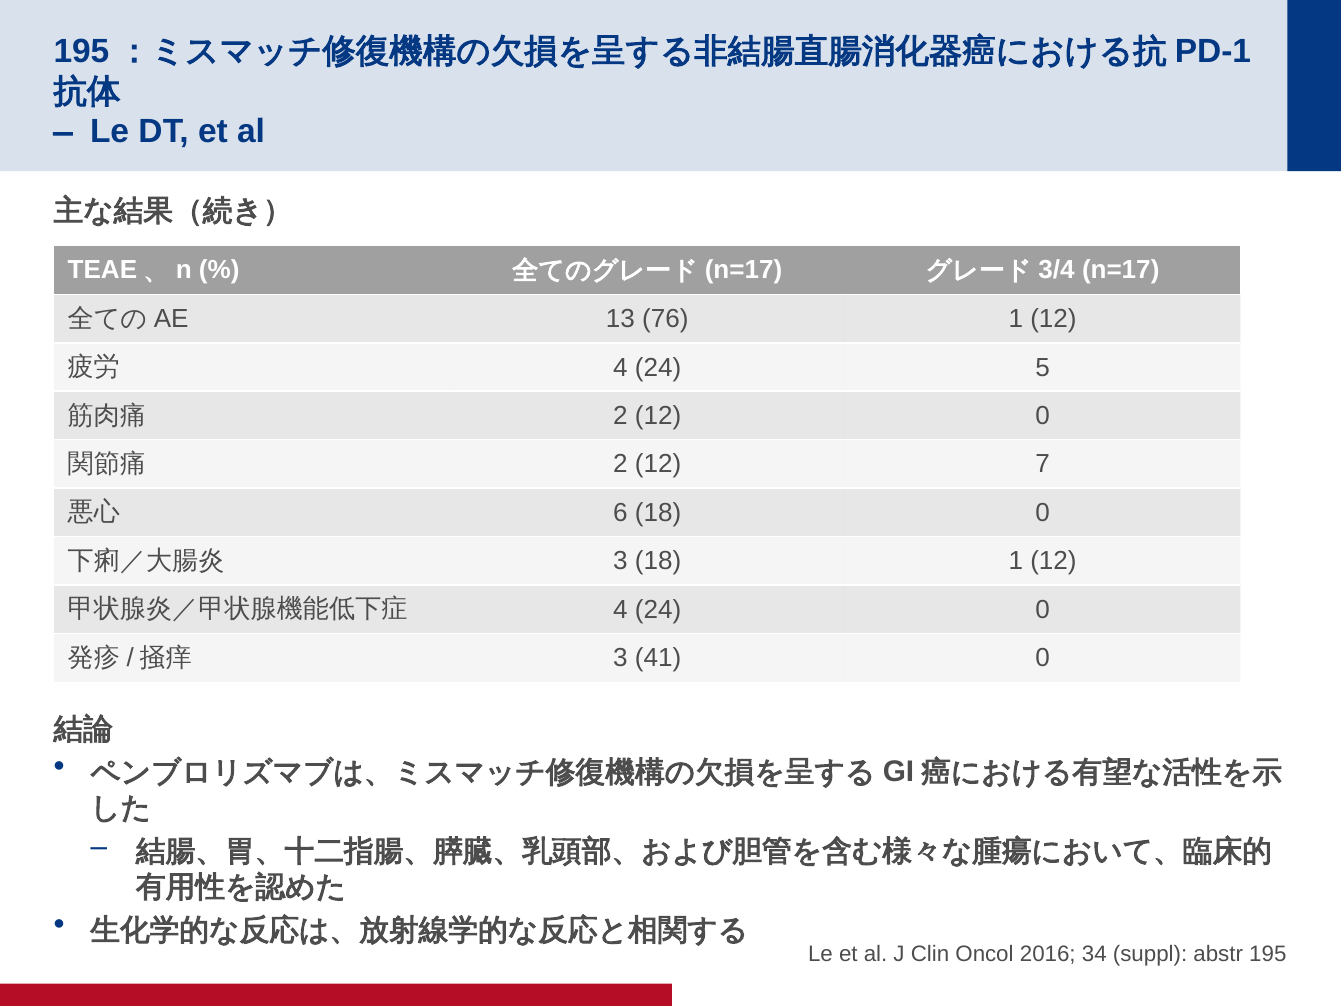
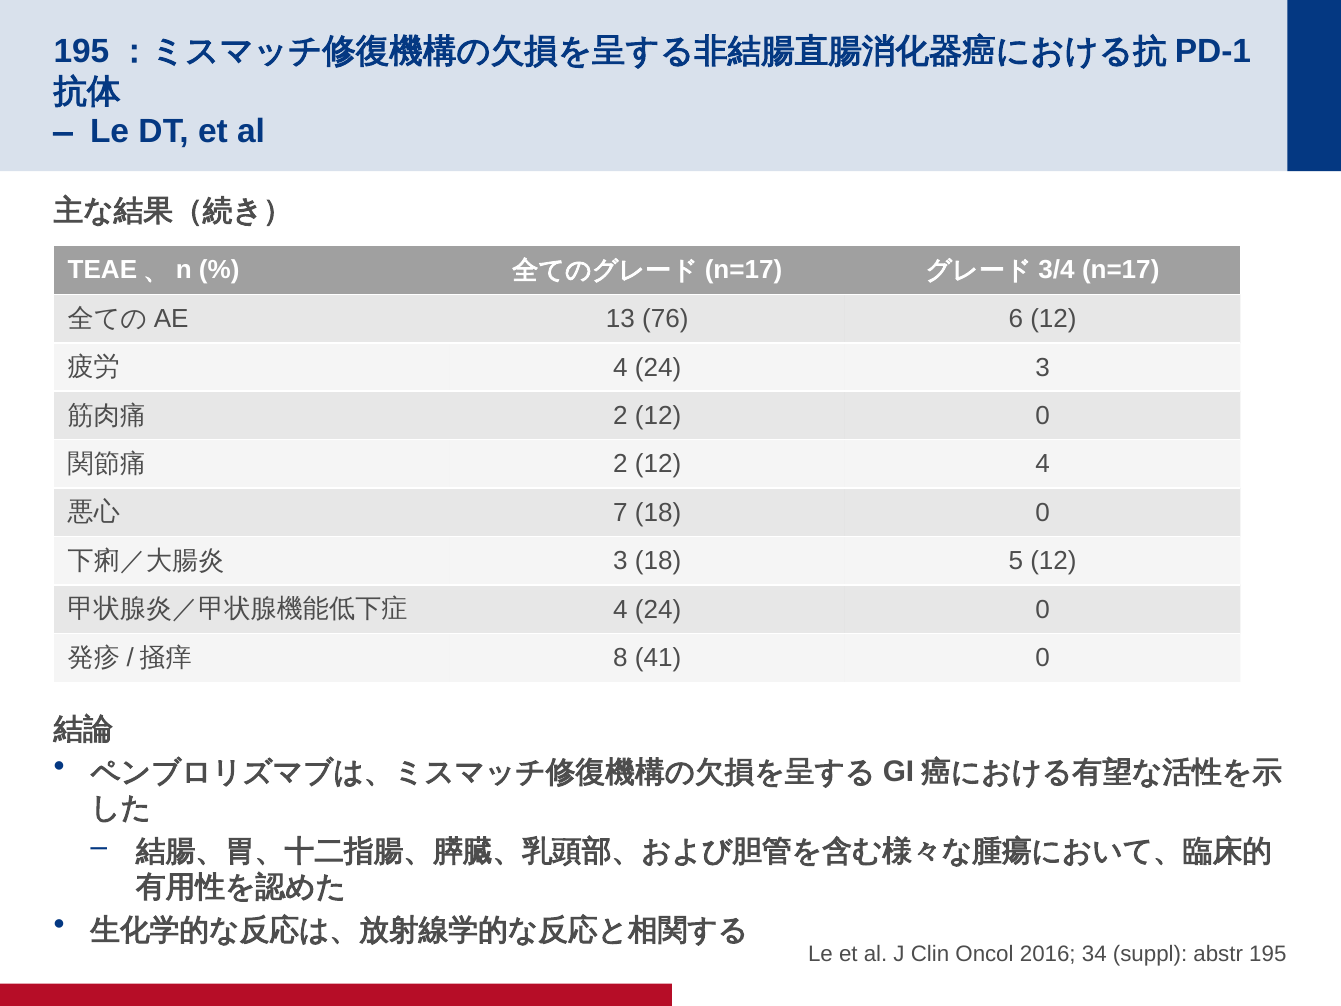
76 1: 1 -> 6 (1016, 319)
24 5: 5 -> 3 (1043, 367)
12 7: 7 -> 4 (1043, 464)
6: 6 -> 7 (620, 513)
18 1: 1 -> 5 (1016, 561)
3: 3 -> 8 (620, 658)
